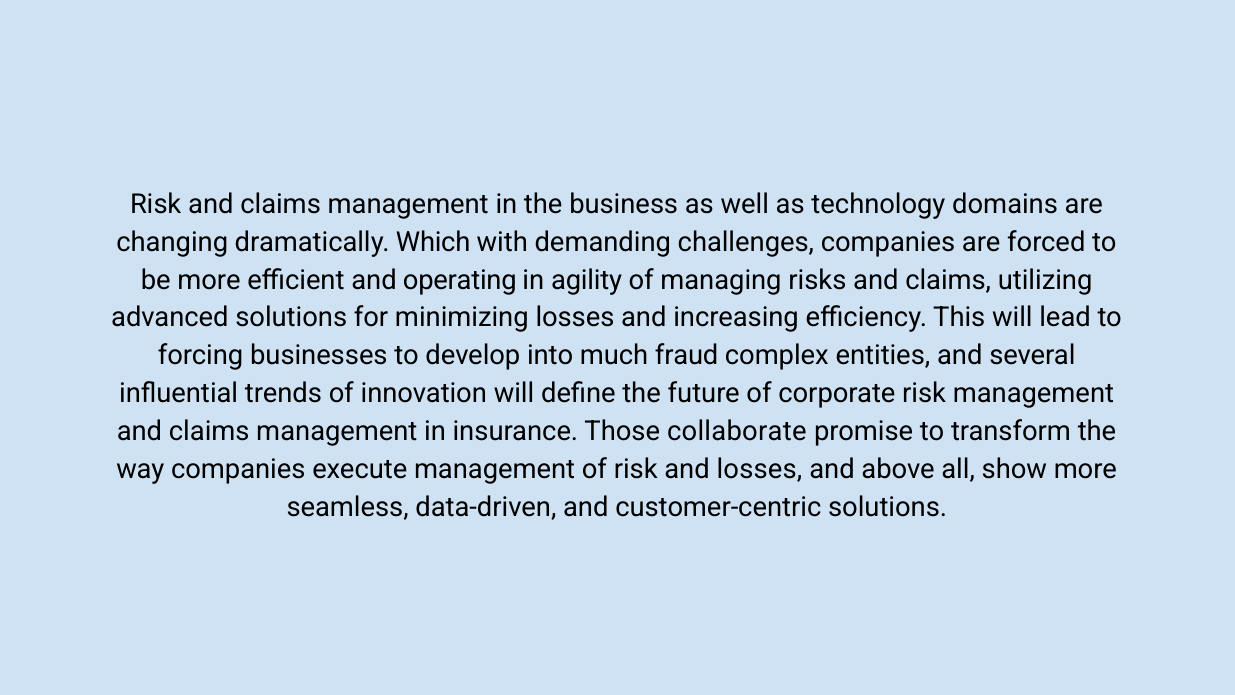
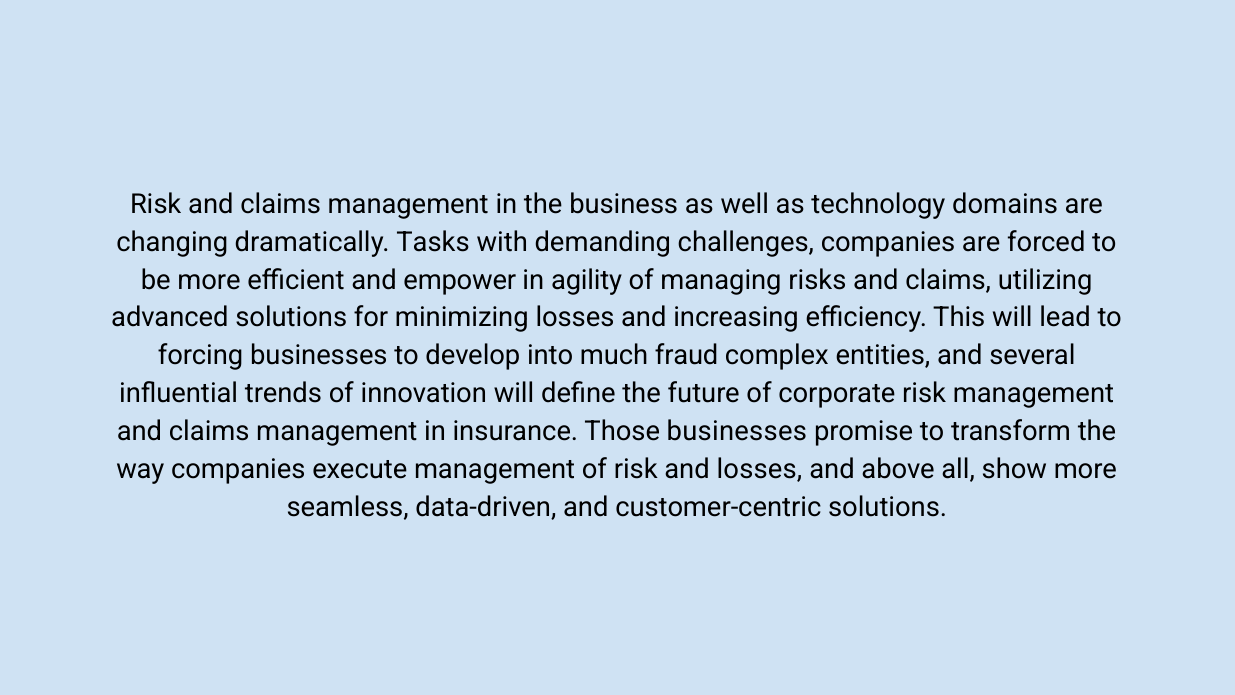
Which: Which -> Tasks (433, 242)
operating: operating -> empower (460, 280)
Those collaborate: collaborate -> businesses (737, 431)
